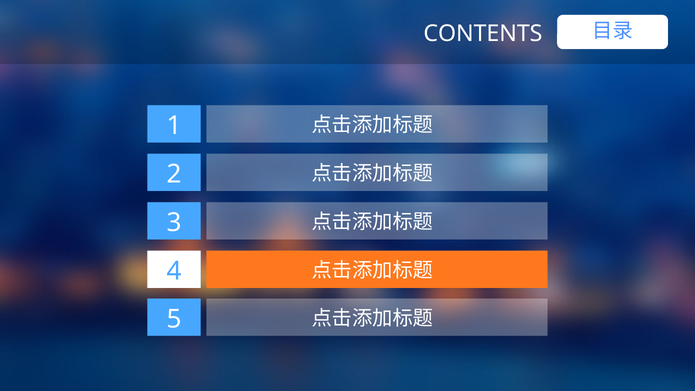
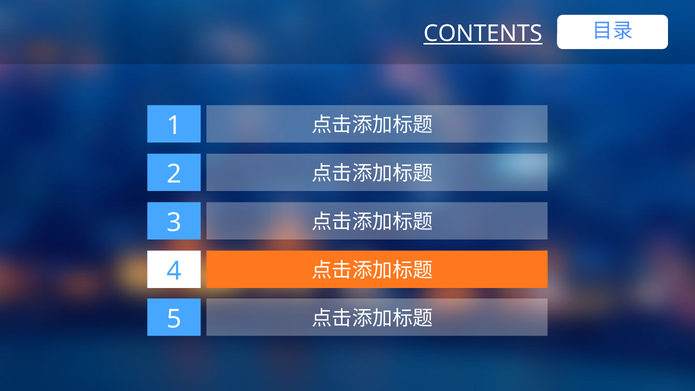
CONTENTS underline: none -> present (483, 34)
